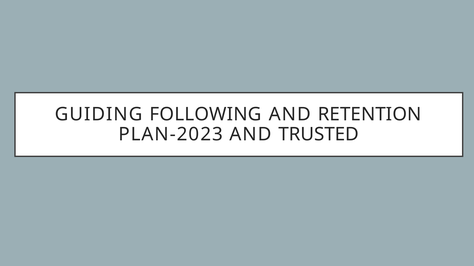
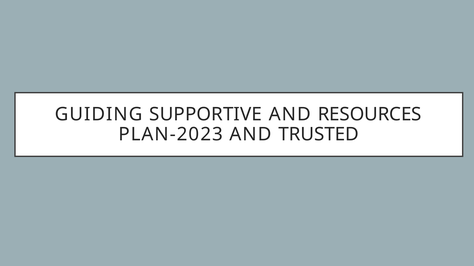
FOLLOWING: FOLLOWING -> SUPPORTIVE (206, 115)
RETENTION: RETENTION -> RESOURCES (370, 115)
